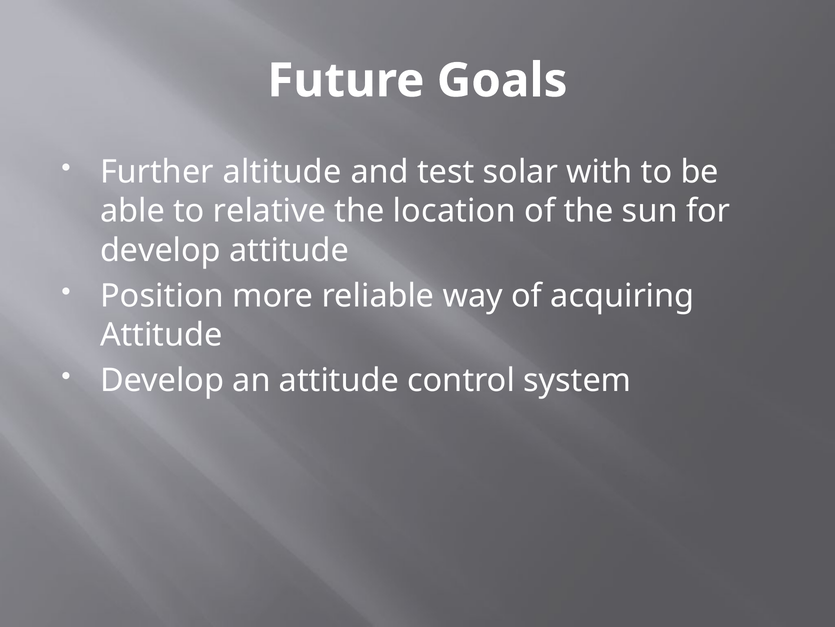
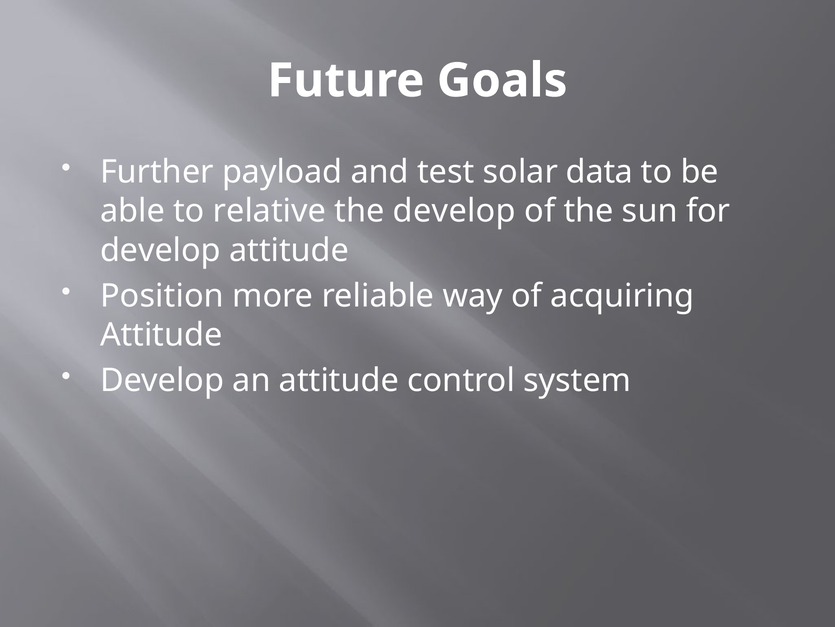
altitude: altitude -> payload (282, 172)
with: with -> data (600, 172)
the location: location -> develop (454, 211)
